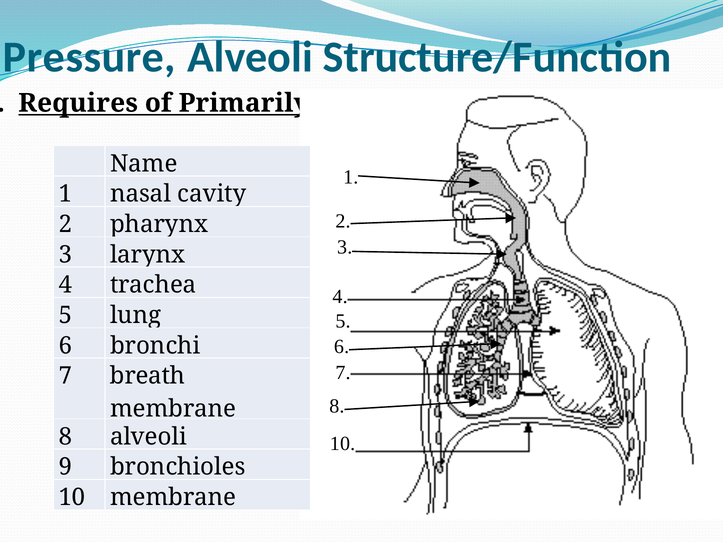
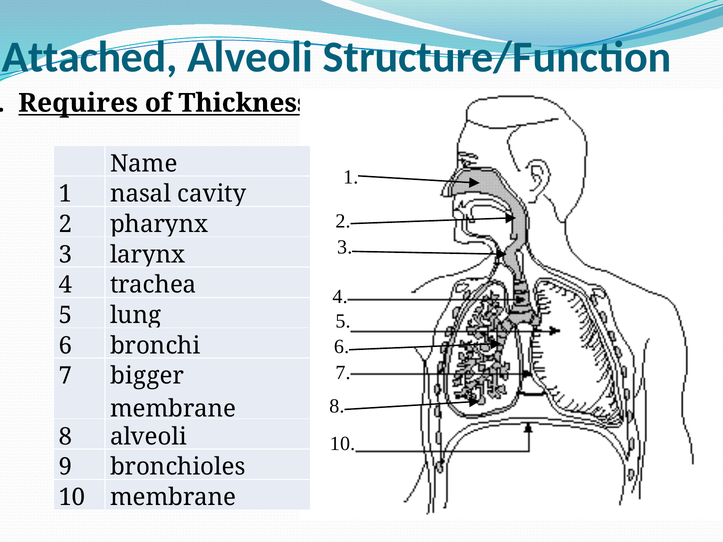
Pressure: Pressure -> Attached (90, 57)
Primarily: Primarily -> Thickness (244, 103)
breath: breath -> bigger (147, 376)
